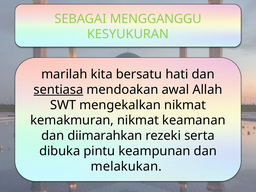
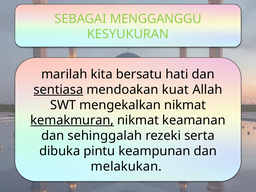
awal: awal -> kuat (175, 90)
kemakmuran underline: none -> present (72, 120)
diimarahkan: diimarahkan -> sehinggalah (105, 136)
